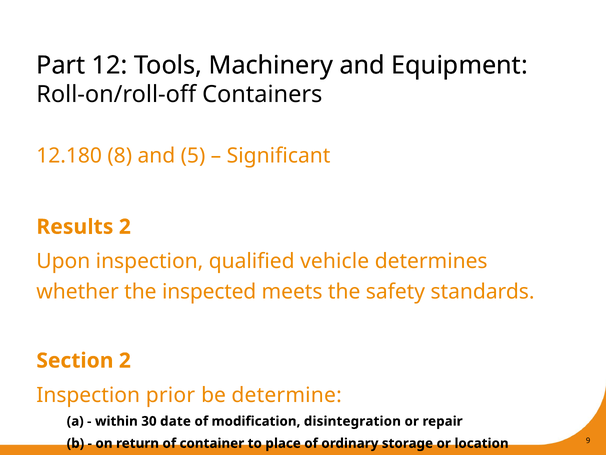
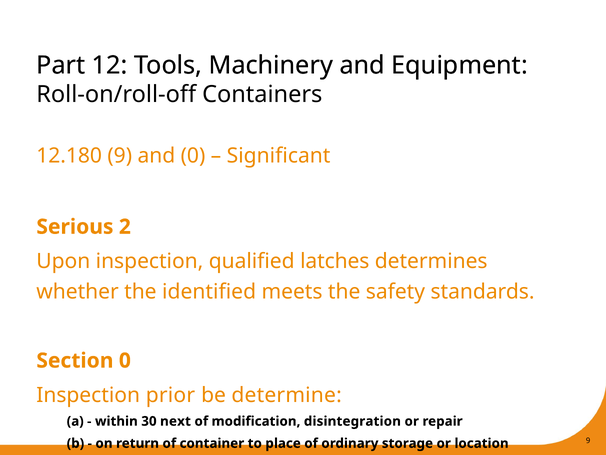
12.180 8: 8 -> 9 (120, 156)
and 5: 5 -> 0 (193, 156)
Results: Results -> Serious (75, 227)
vehicle: vehicle -> latches (335, 261)
inspected: inspected -> identified (209, 291)
Section 2: 2 -> 0 (125, 360)
date: date -> next (175, 421)
